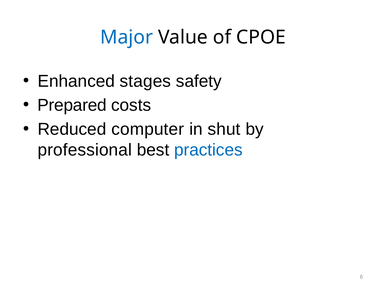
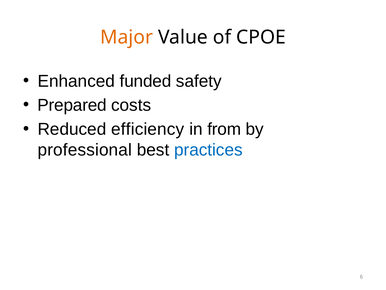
Major colour: blue -> orange (127, 37)
stages: stages -> funded (146, 81)
computer: computer -> efficiency (148, 129)
shut: shut -> from (224, 129)
